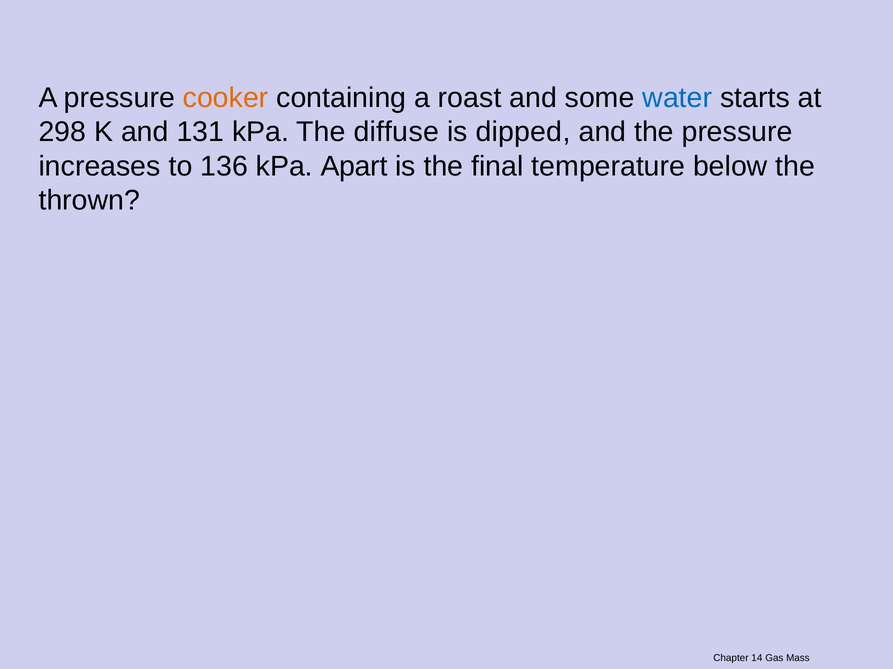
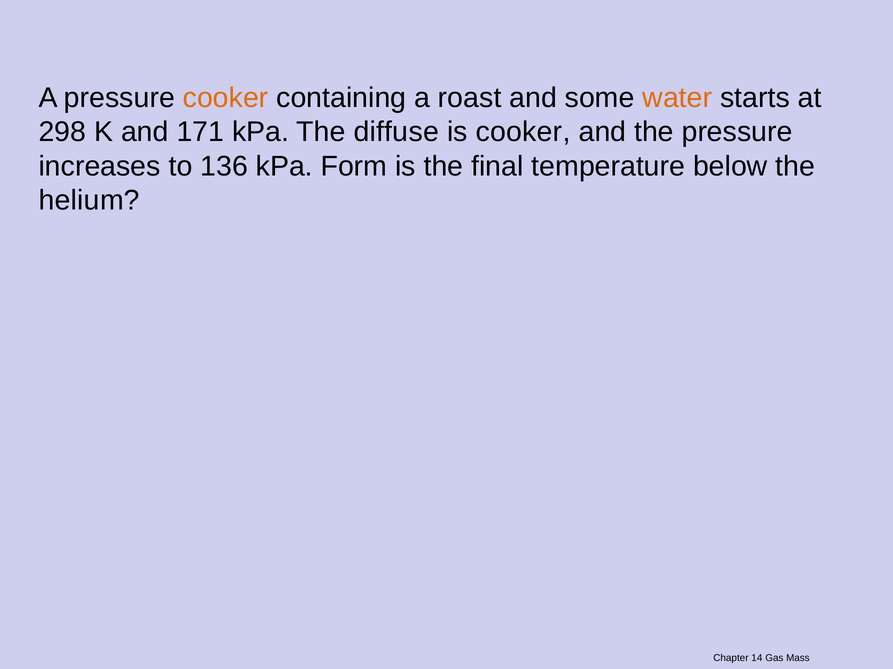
water colour: blue -> orange (677, 98)
131: 131 -> 171 (200, 132)
is dipped: dipped -> cooker (523, 132)
Apart: Apart -> Form (354, 166)
thrown: thrown -> helium (89, 201)
